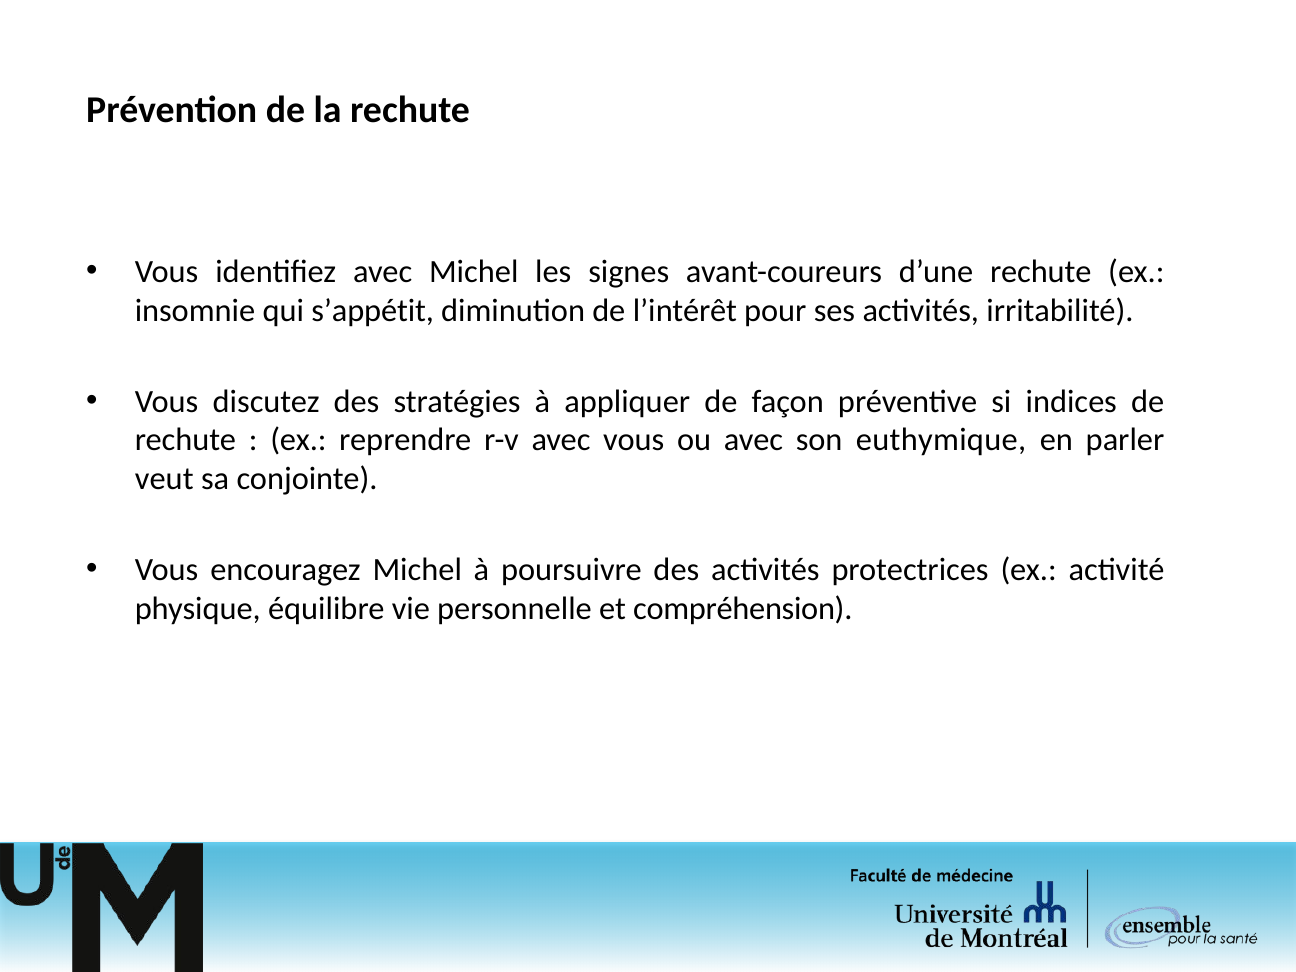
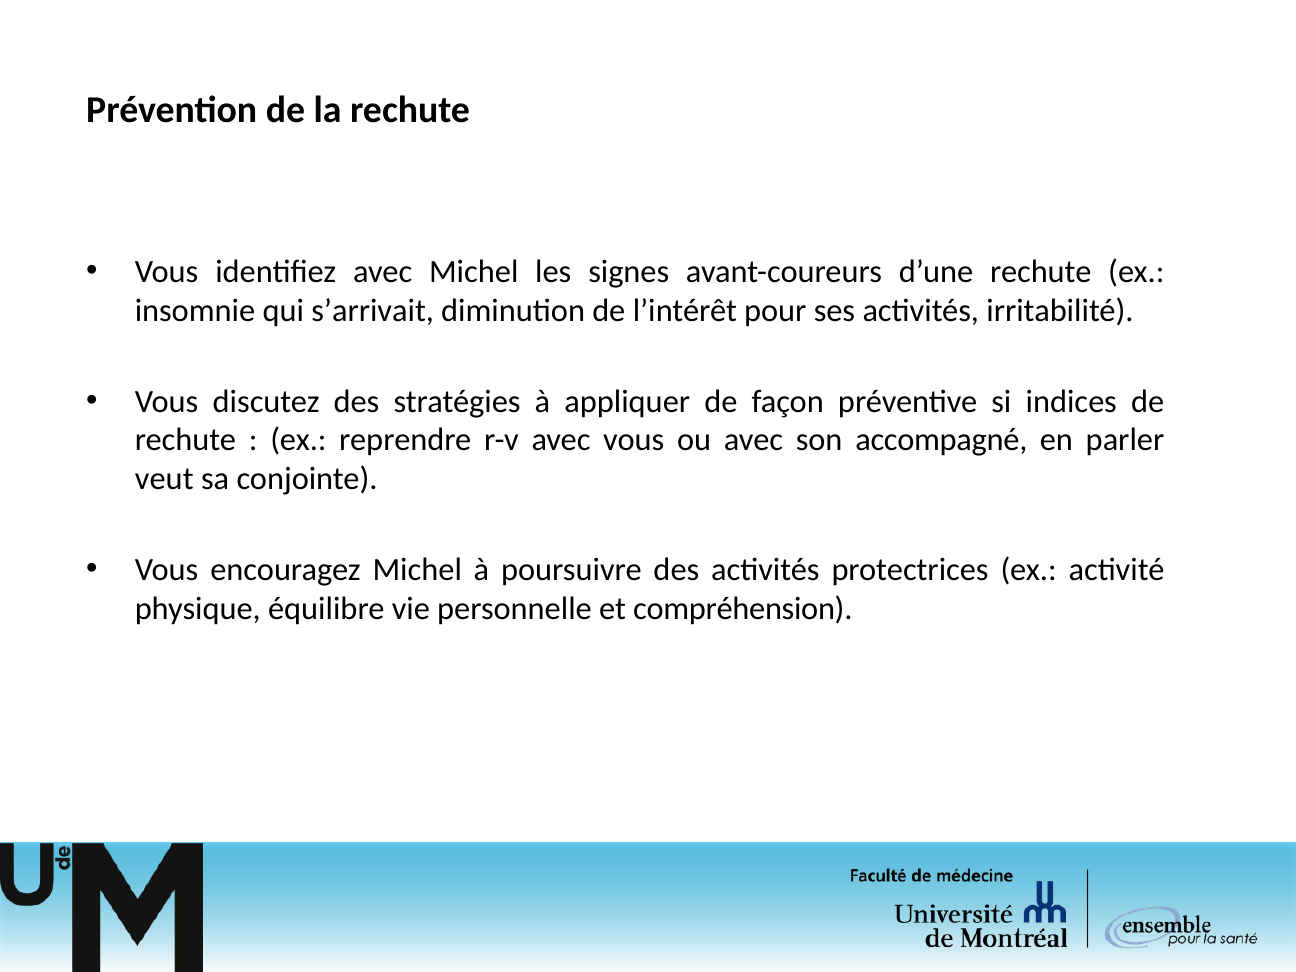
s’appétit: s’appétit -> s’arrivait (373, 311)
euthymique: euthymique -> accompagné (941, 440)
